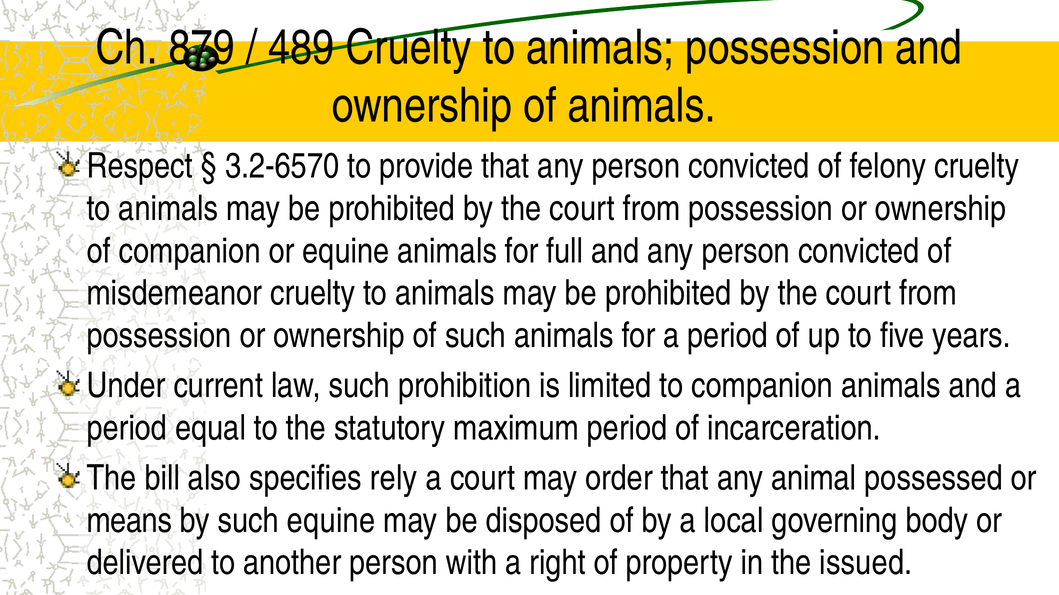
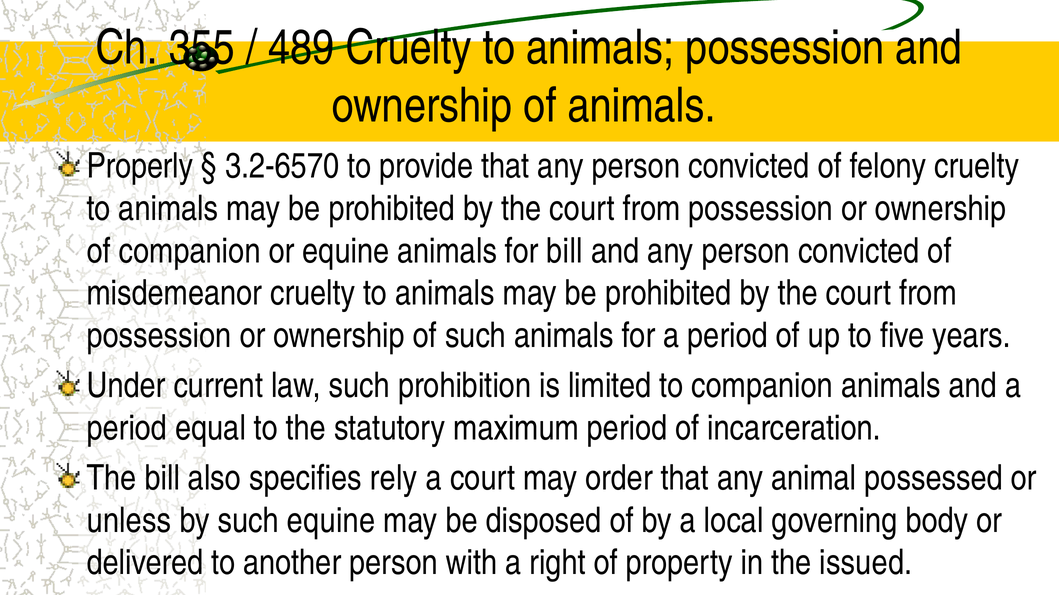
879: 879 -> 355 (202, 48)
Respect: Respect -> Properly (140, 167)
for full: full -> bill (565, 251)
means: means -> unless (129, 521)
